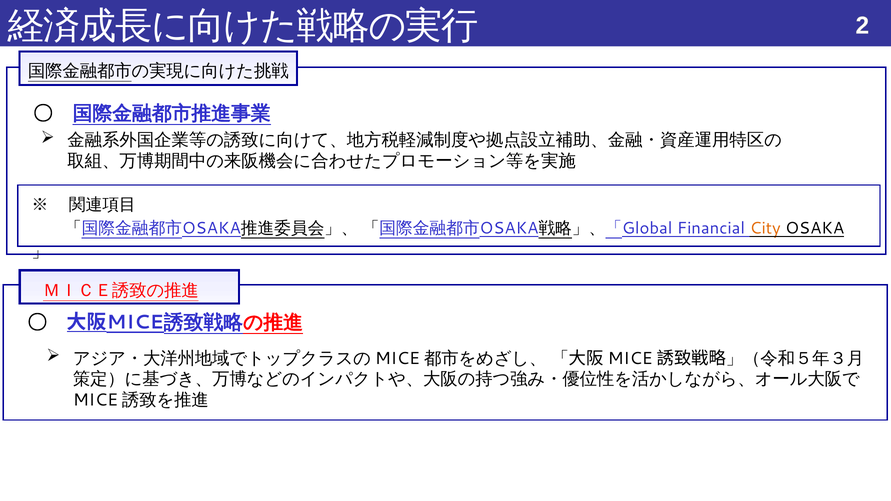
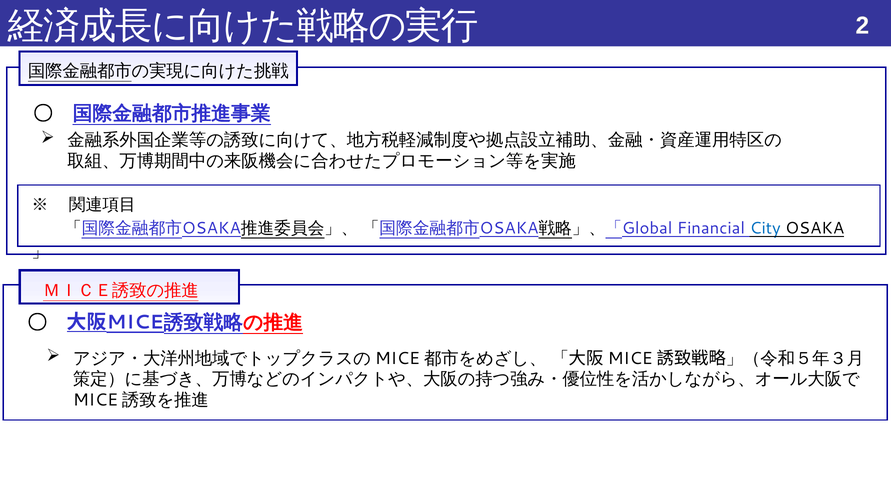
City colour: orange -> blue (765, 228)
